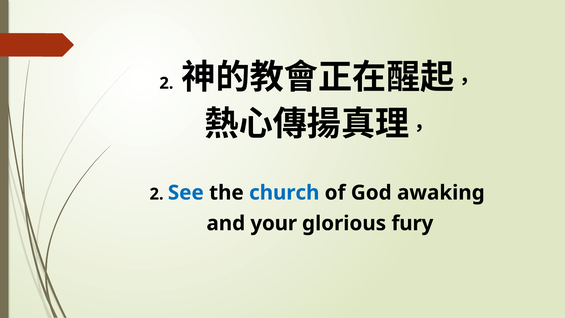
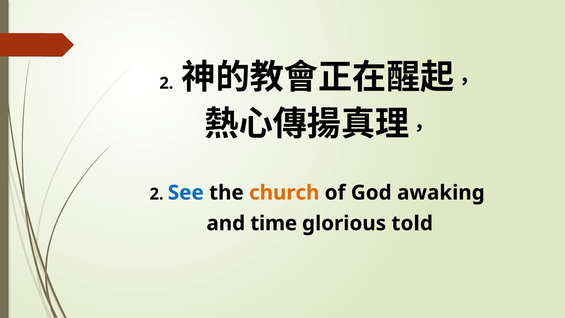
church colour: blue -> orange (284, 193)
your: your -> time (274, 223)
fury: fury -> told (412, 223)
